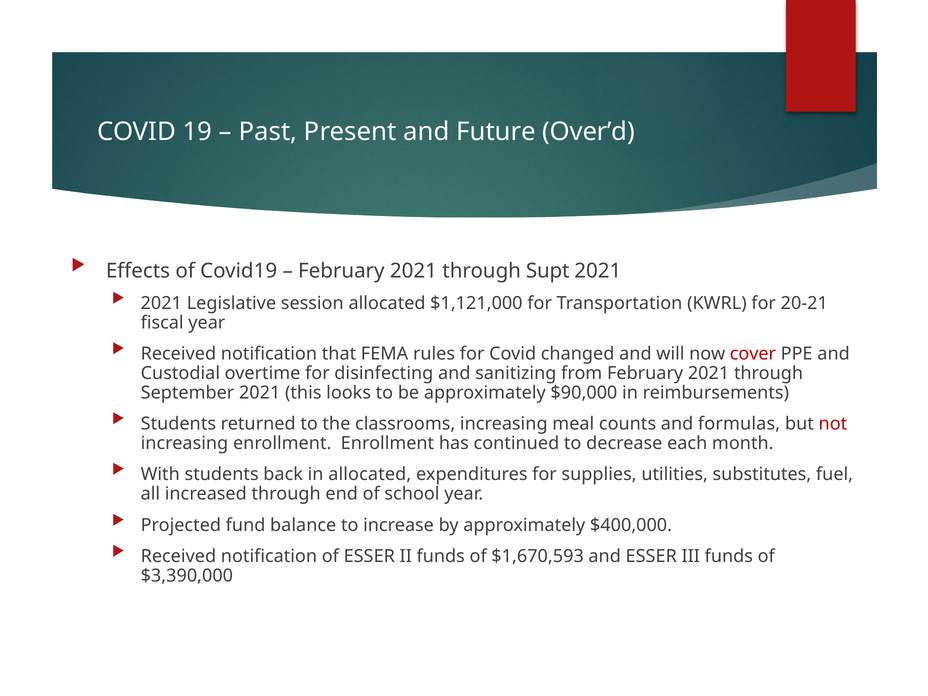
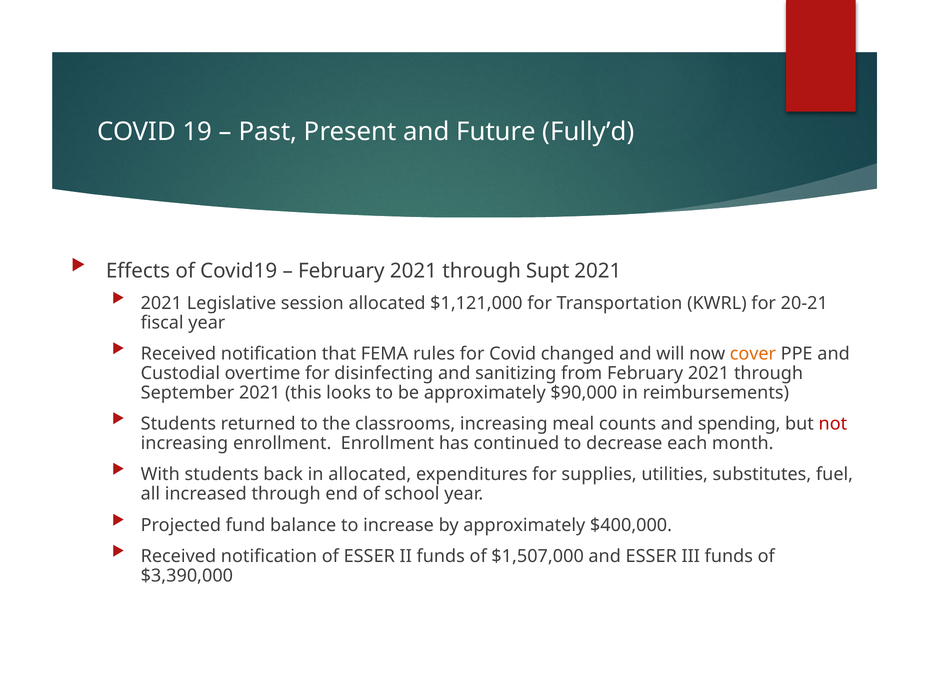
Over’d: Over’d -> Fully’d (588, 132)
cover colour: red -> orange (753, 354)
formulas: formulas -> spending (739, 424)
$1,670,593: $1,670,593 -> $1,507,000 (538, 556)
